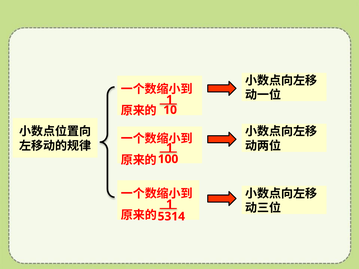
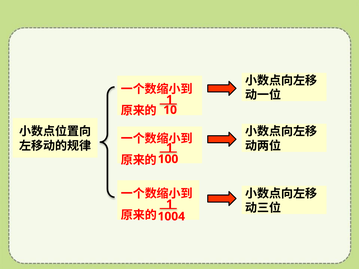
5314: 5314 -> 1004 (171, 217)
